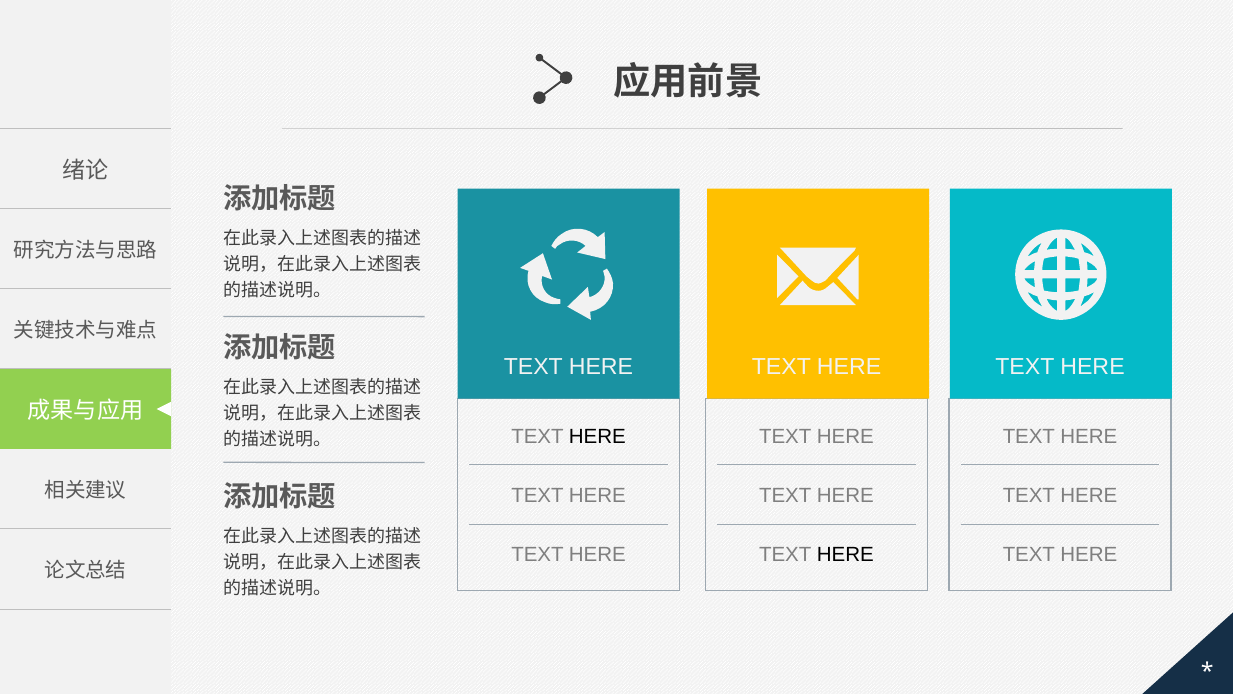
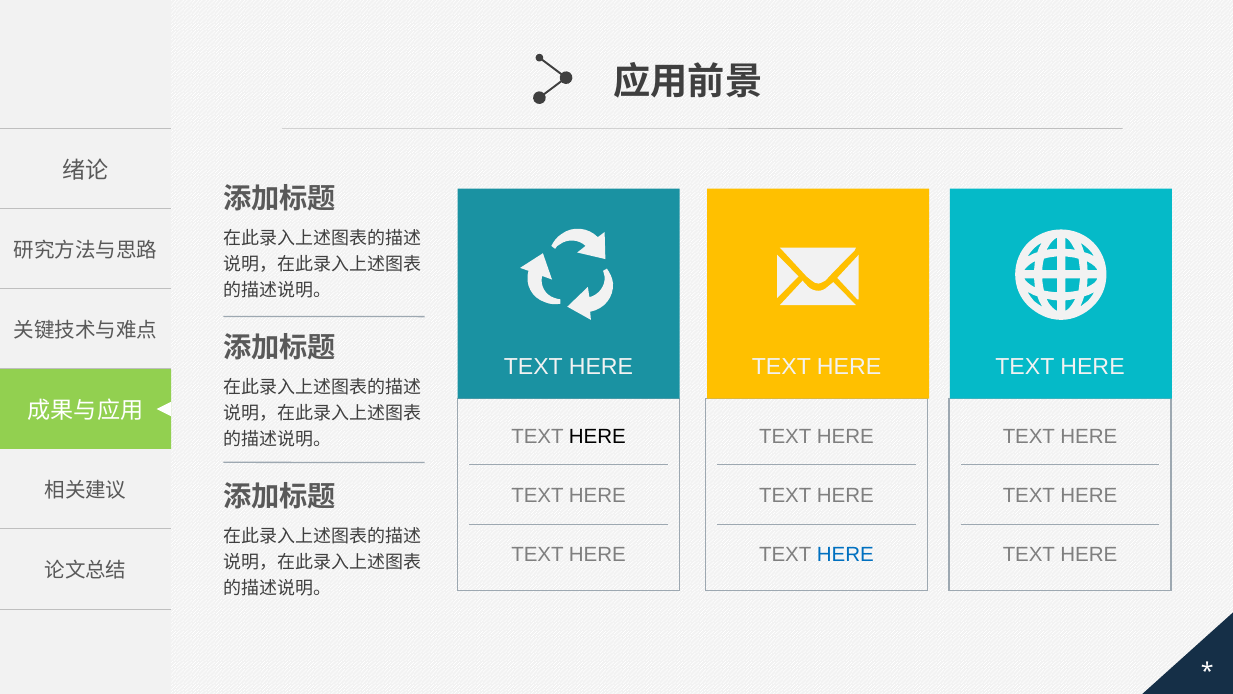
HERE colour: black -> blue (845, 554)
